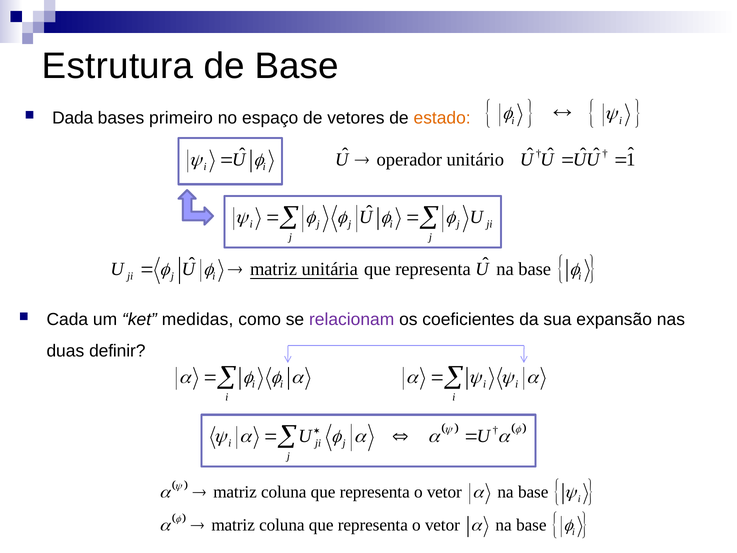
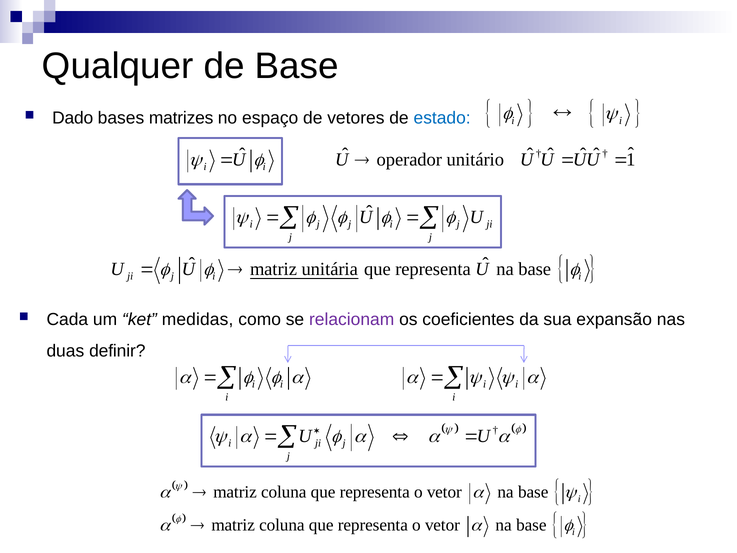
Estrutura: Estrutura -> Qualquer (118, 66)
Dada: Dada -> Dado (73, 118)
primeiro: primeiro -> matrizes (181, 118)
estado colour: orange -> blue (442, 118)
